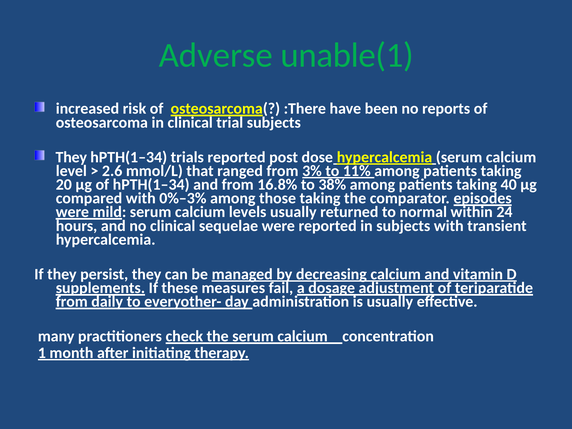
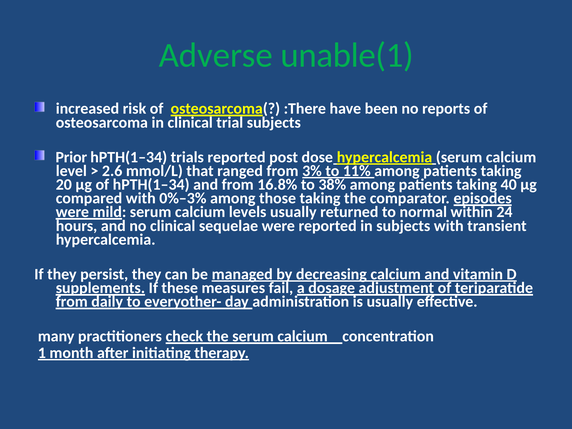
They: They -> Prior (71, 157)
